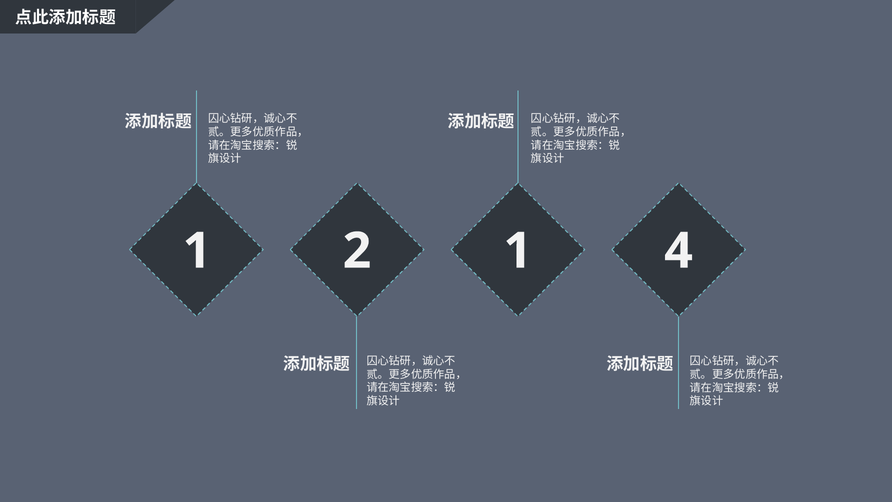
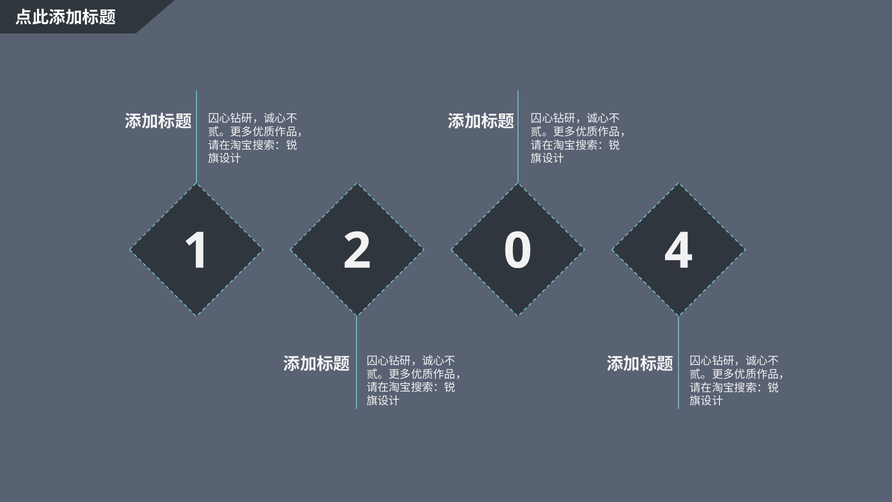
2 1: 1 -> 0 (518, 251)
